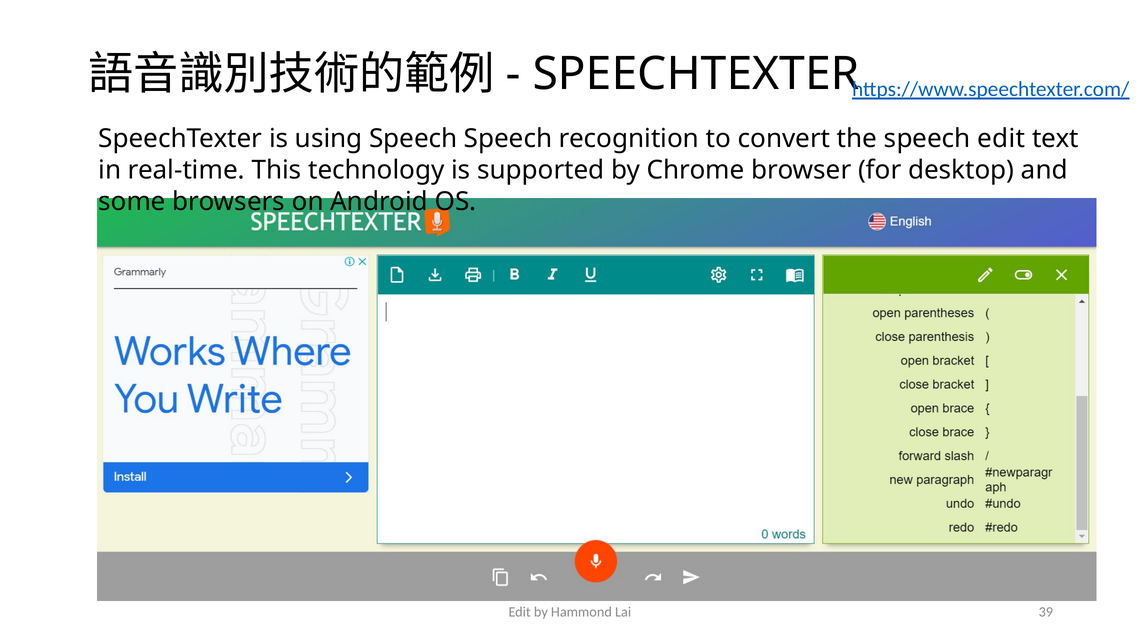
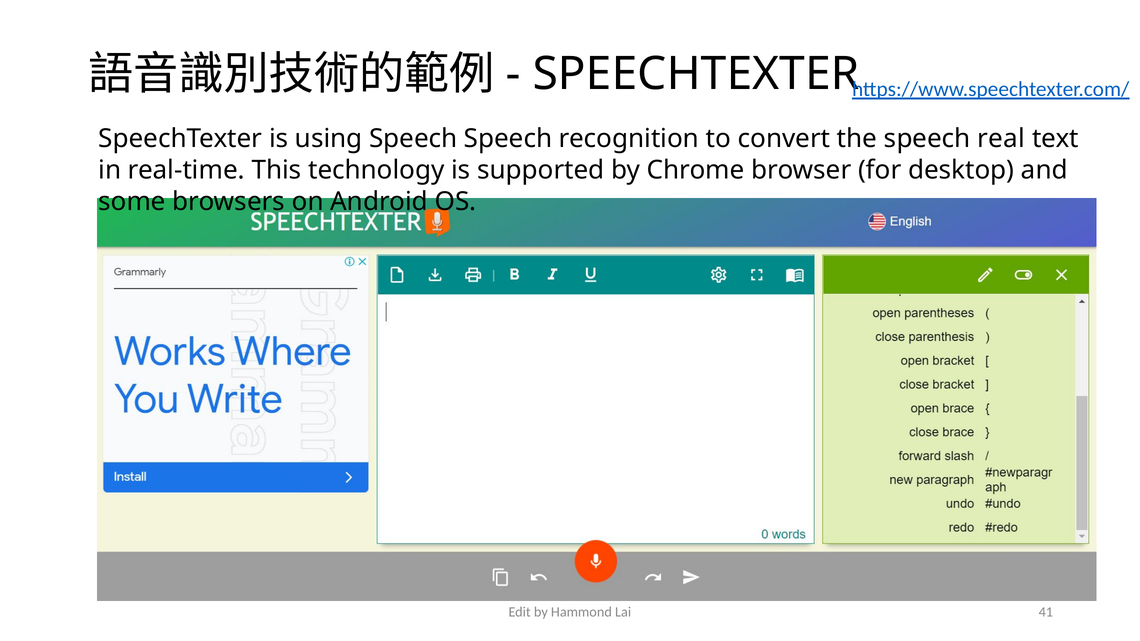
speech edit: edit -> real (1001, 139)
39: 39 -> 41 (1046, 612)
